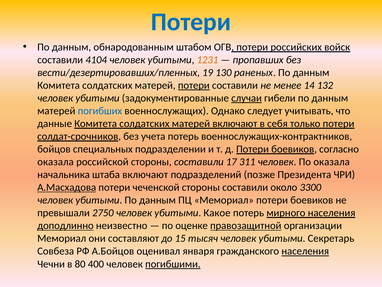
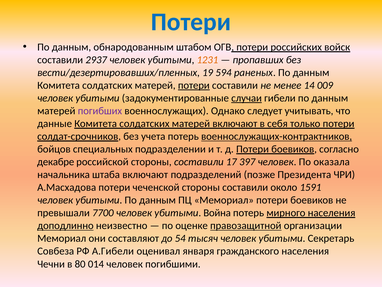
4104: 4104 -> 2937 (96, 60)
130: 130 -> 594 (224, 72)
132: 132 -> 009 (325, 85)
погибших colour: blue -> purple (100, 111)
военнослужащих-контрактников underline: none -> present (277, 136)
оказала: оказала -> декабре (56, 162)
311: 311 -> 397 (247, 162)
А.Масхадова underline: present -> none (67, 187)
3300: 3300 -> 1591 (311, 187)
2750: 2750 -> 7700 (103, 213)
Какое: Какое -> Война (217, 213)
15: 15 -> 54 (180, 238)
А.Бойцов: А.Бойцов -> А.Гибели (113, 251)
населения underline: present -> none (305, 251)
400: 400 -> 014 (96, 264)
погибшими underline: present -> none (173, 264)
